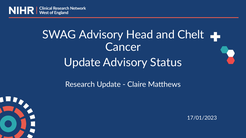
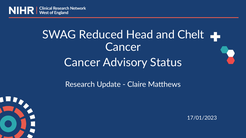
SWAG Advisory: Advisory -> Reduced (101, 35)
Update: Update -> Cancer (82, 63)
